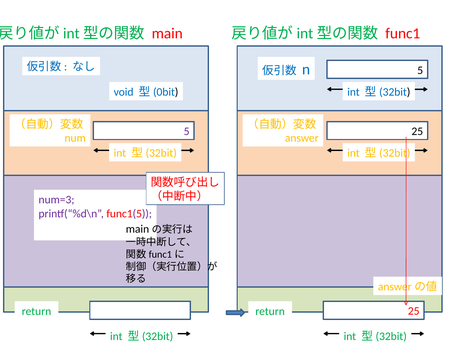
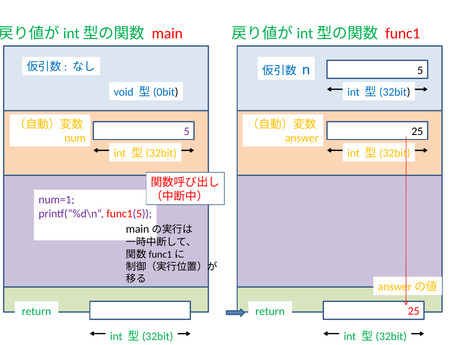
num=3: num=3 -> num=1 (56, 200)
